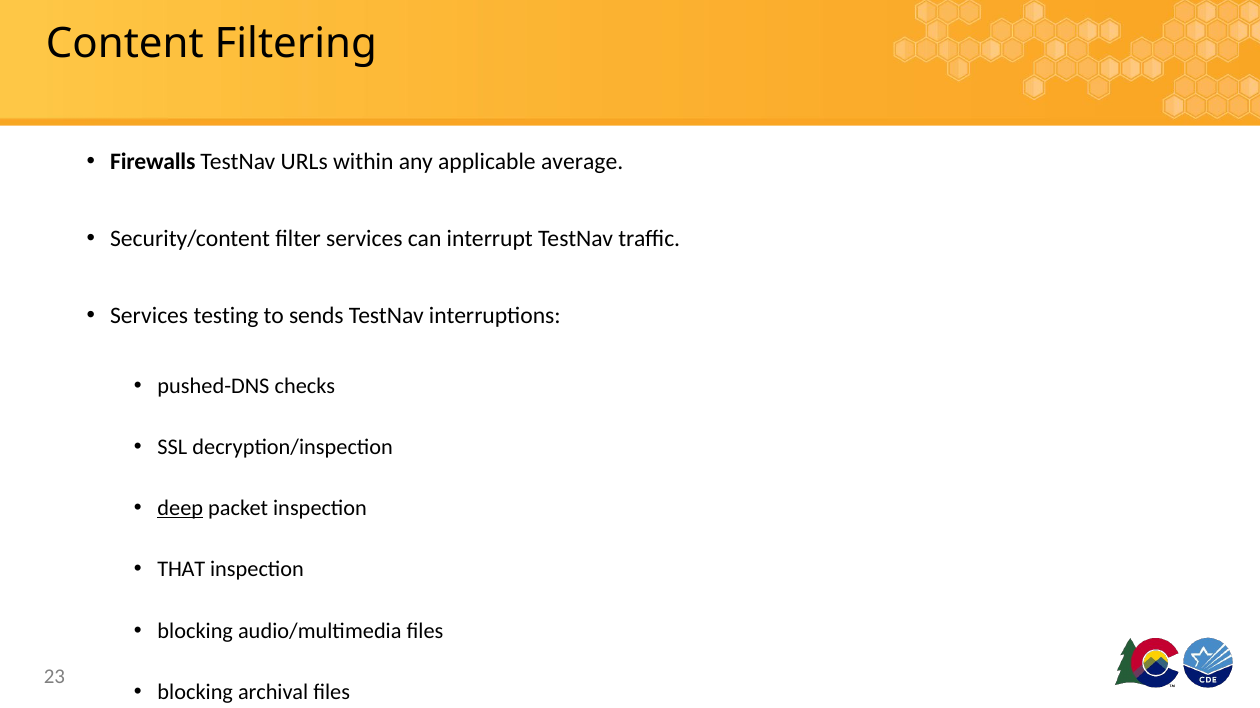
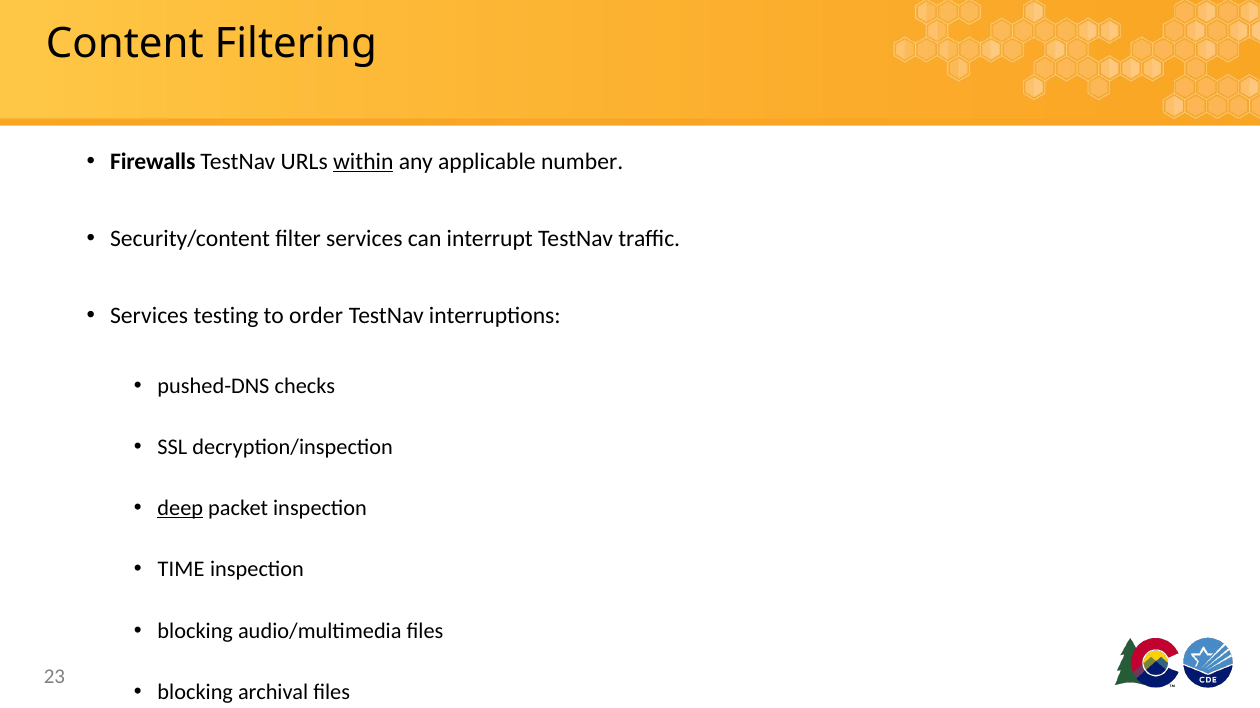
within underline: none -> present (363, 162)
average: average -> number (582, 162)
sends: sends -> order (316, 316)
THAT: THAT -> TIME (181, 570)
